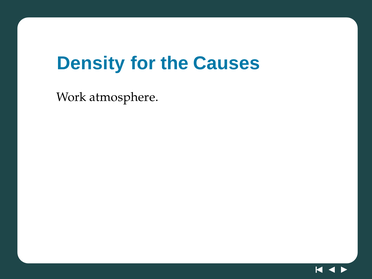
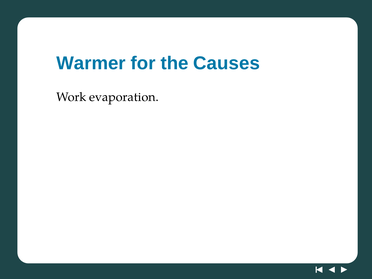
Density: Density -> Warmer (91, 63)
atmosphere: atmosphere -> evaporation (124, 97)
